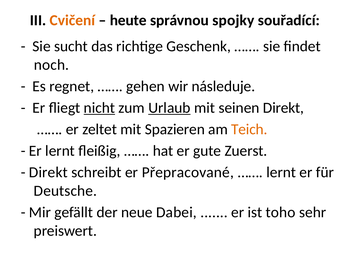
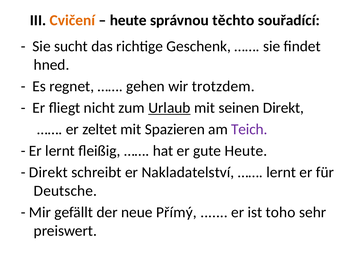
spojky: spojky -> těchto (233, 20)
noch: noch -> hned (52, 65)
následuje: následuje -> trotzdem (223, 86)
nicht underline: present -> none (99, 108)
Teich colour: orange -> purple (249, 130)
gute Zuerst: Zuerst -> Heute (246, 151)
Přepracované: Přepracované -> Nakladatelství (188, 173)
Dabei: Dabei -> Přímý (176, 213)
